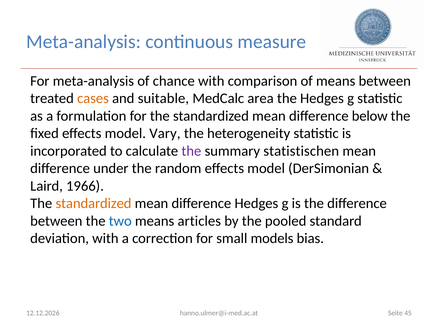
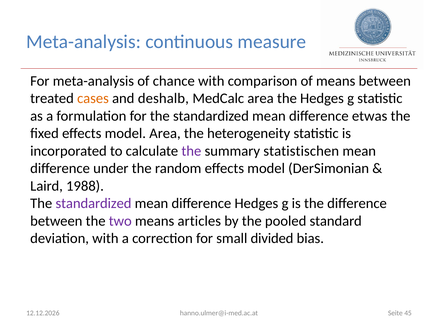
suitable: suitable -> deshalb (163, 99)
below: below -> etwas (370, 116)
model Vary: Vary -> Area (165, 134)
1966: 1966 -> 1988 (85, 186)
standardized colour: orange -> purple (94, 204)
two colour: blue -> purple (120, 221)
models: models -> divided (272, 239)
